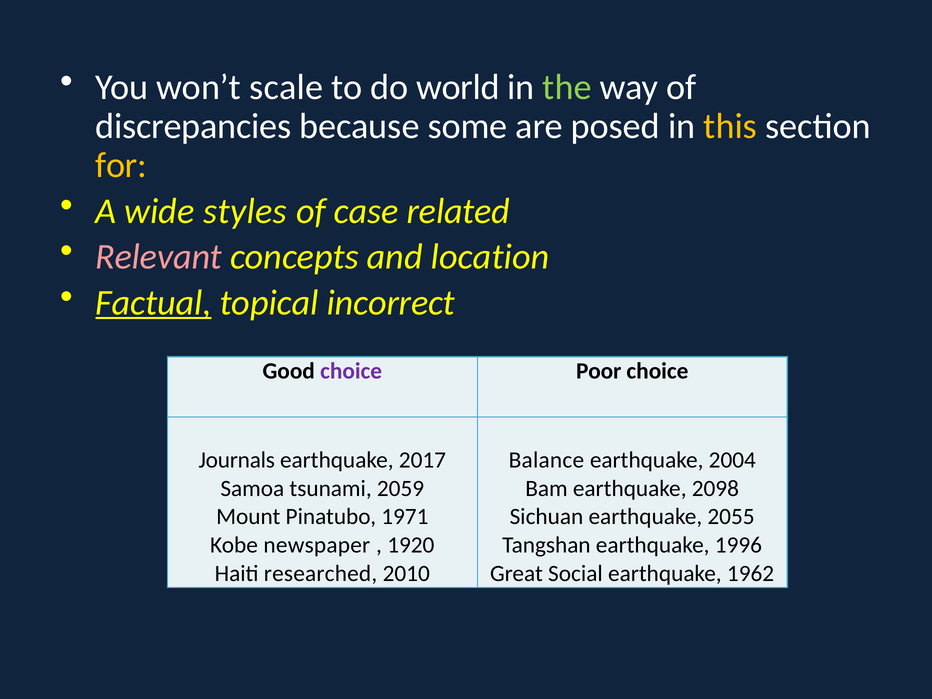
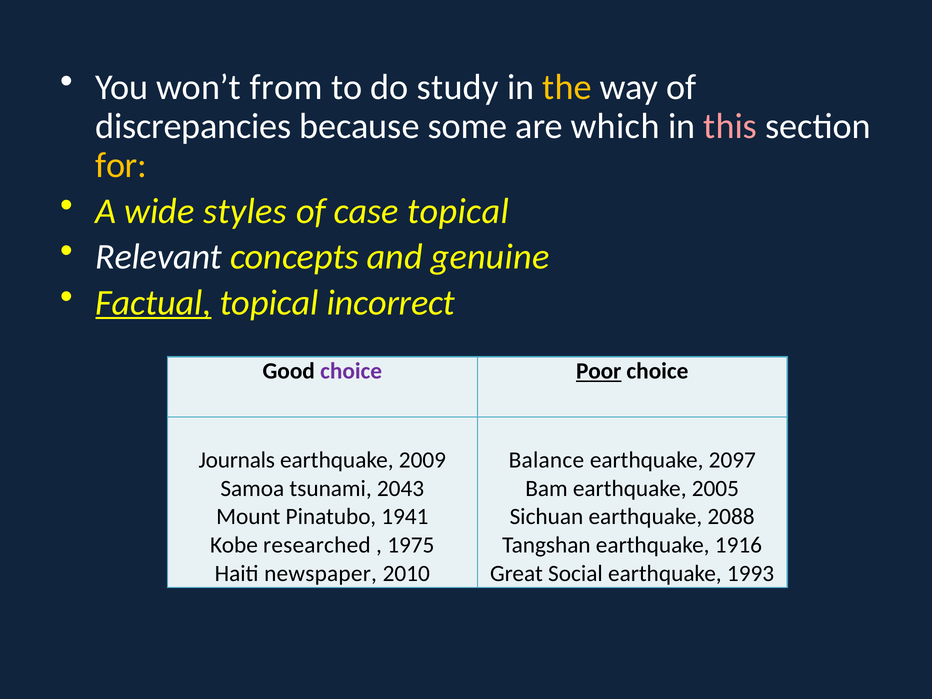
scale: scale -> from (286, 87)
world: world -> study (458, 87)
the colour: light green -> yellow (567, 87)
posed: posed -> which (615, 126)
this colour: yellow -> pink (730, 126)
case related: related -> topical (458, 211)
Relevant colour: pink -> white (159, 257)
location: location -> genuine (490, 257)
Poor underline: none -> present (599, 371)
2017: 2017 -> 2009 (422, 460)
2004: 2004 -> 2097 (732, 460)
2059: 2059 -> 2043 (401, 488)
2098: 2098 -> 2005 (715, 488)
1971: 1971 -> 1941 (405, 517)
2055: 2055 -> 2088 (731, 517)
newspaper: newspaper -> researched (317, 545)
1920: 1920 -> 1975 (411, 545)
1996: 1996 -> 1916 (738, 545)
researched: researched -> newspaper (321, 574)
1962: 1962 -> 1993 (751, 574)
